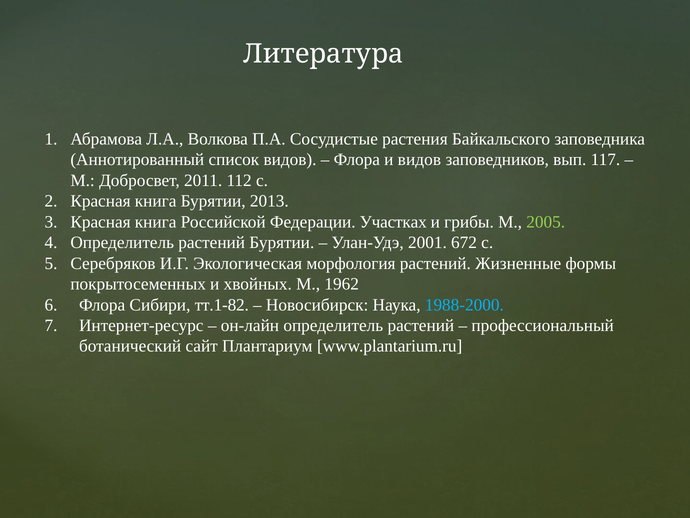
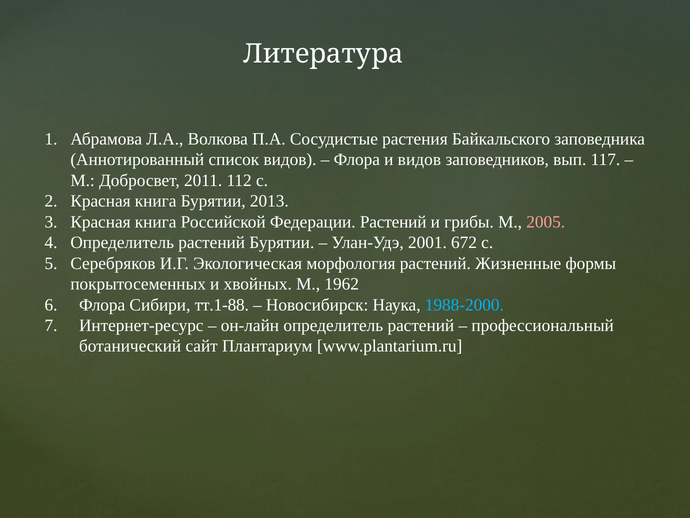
Федерации Участках: Участках -> Растений (393, 222)
2005 colour: light green -> pink (546, 222)
тт.1-82: тт.1-82 -> тт.1-88 (222, 305)
